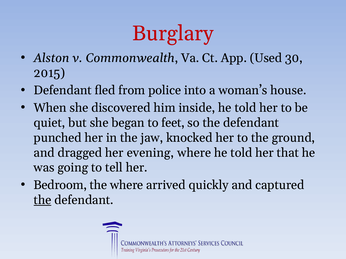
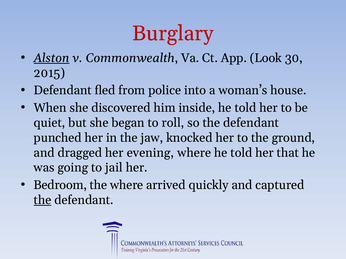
Alston underline: none -> present (52, 58)
Used: Used -> Look (266, 58)
feet: feet -> roll (173, 123)
tell: tell -> jail (114, 168)
